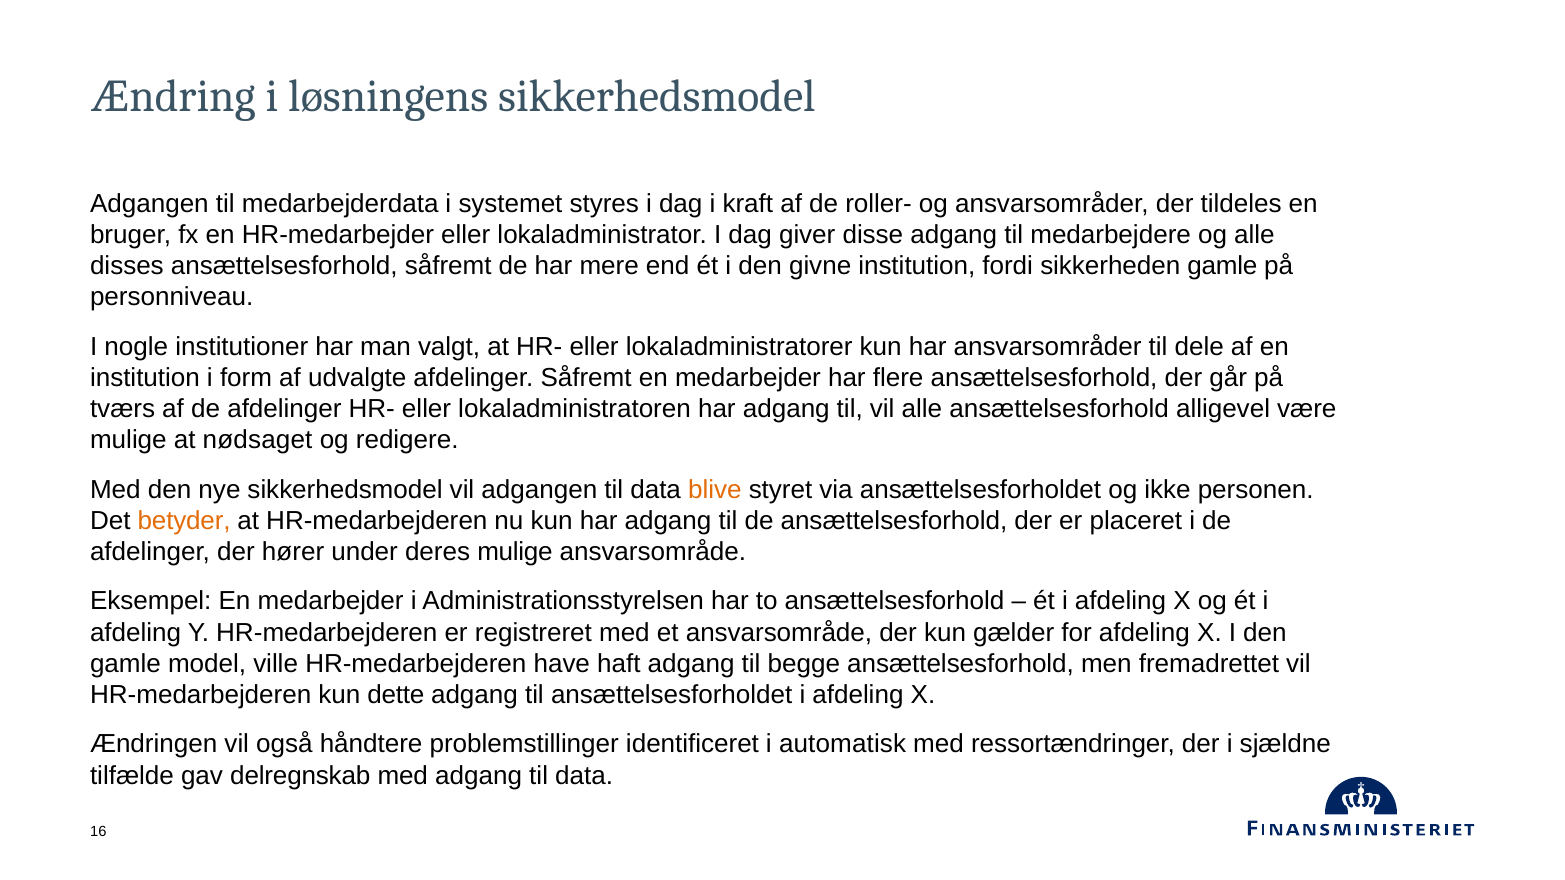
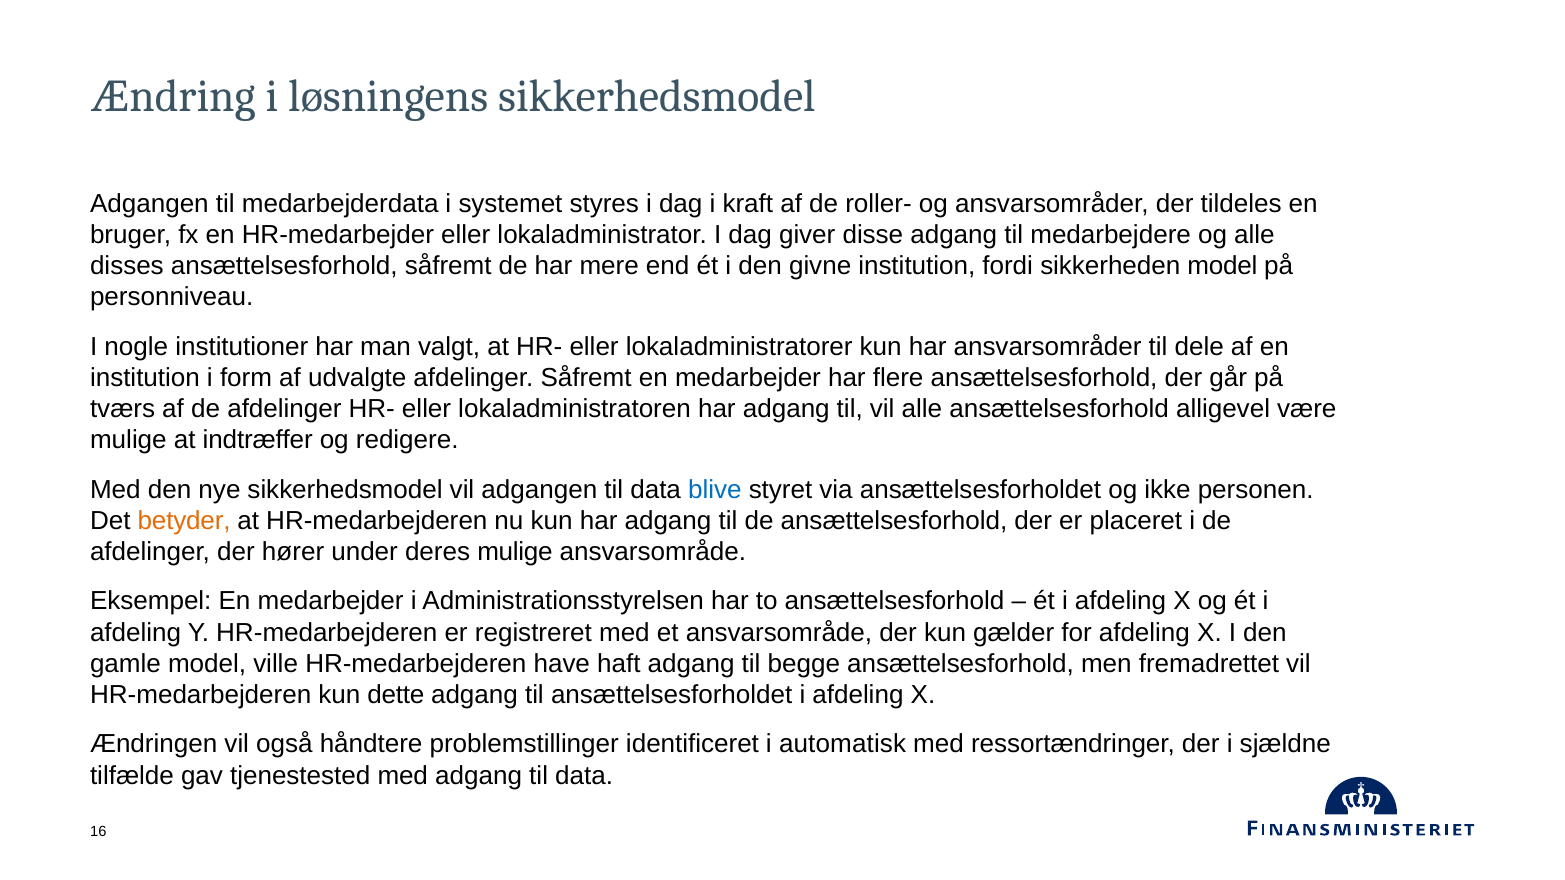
sikkerheden gamle: gamle -> model (1222, 266)
nødsaget: nødsaget -> indtræffer (258, 440)
blive colour: orange -> blue (715, 490)
delregnskab: delregnskab -> tjenestested (300, 776)
